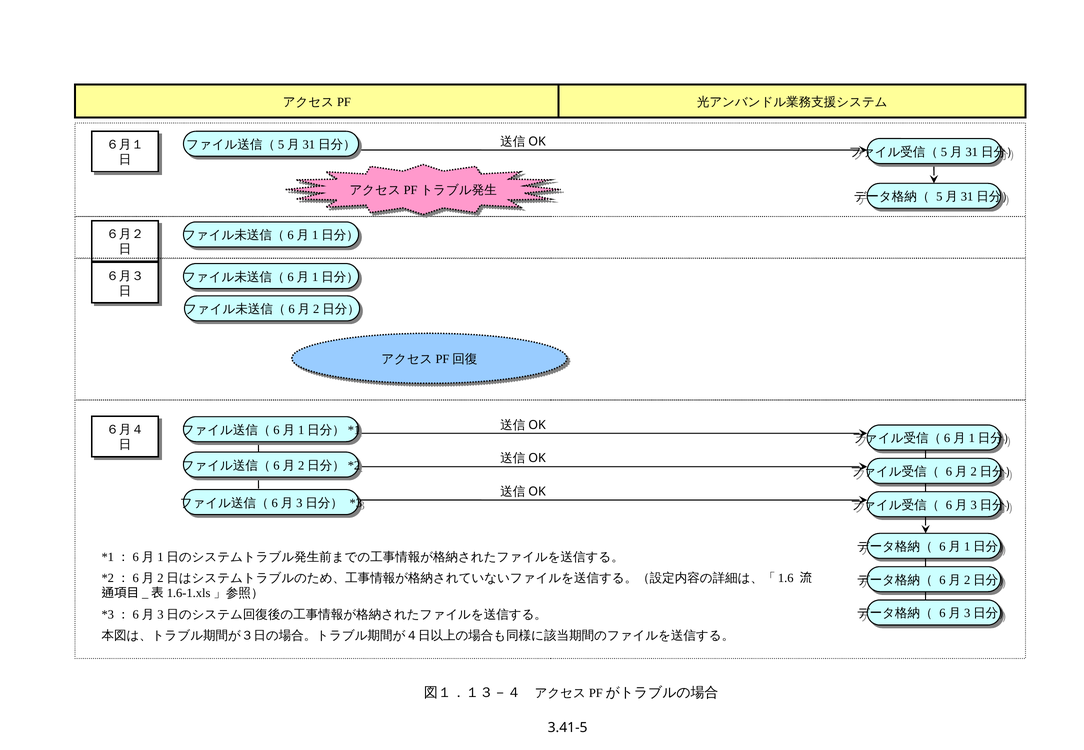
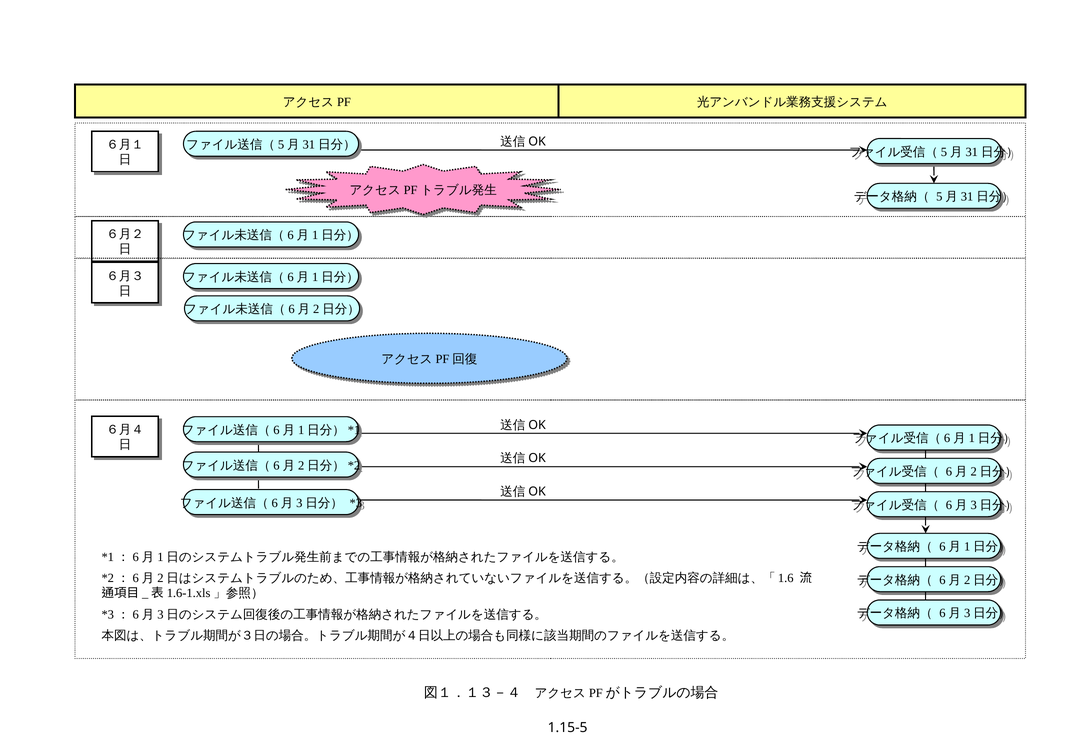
3.41-5: 3.41-5 -> 1.15-5 (568, 728)
